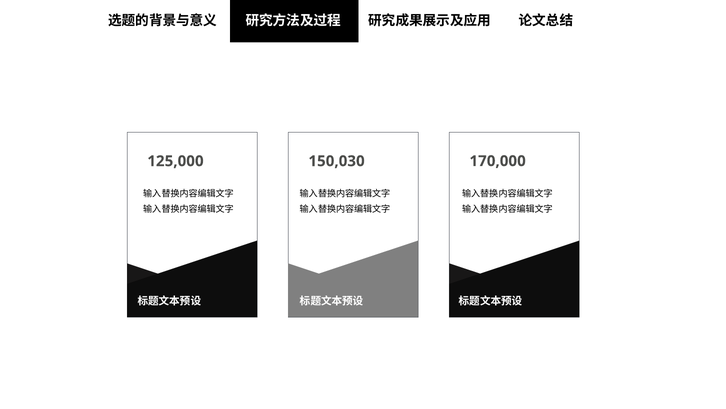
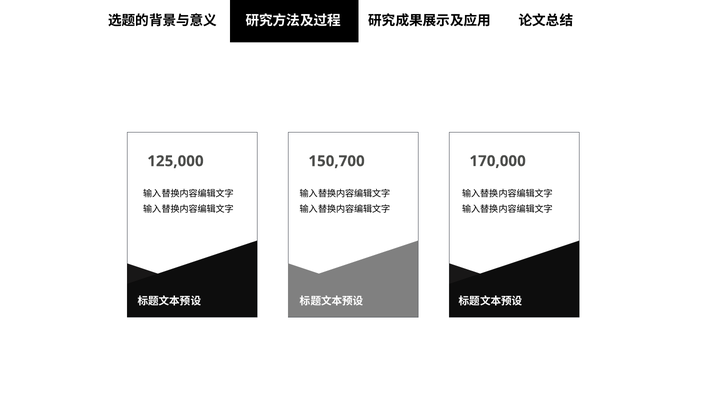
150,030: 150,030 -> 150,700 (337, 161)
